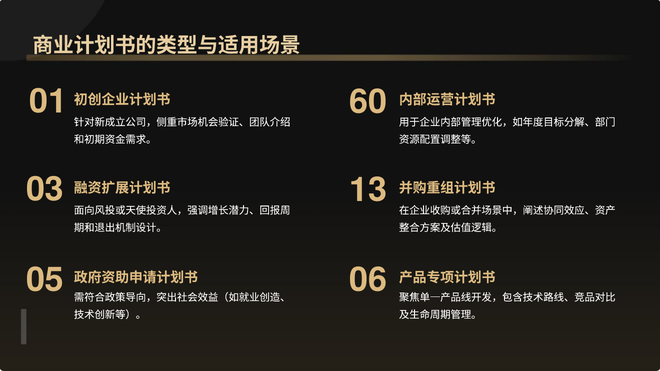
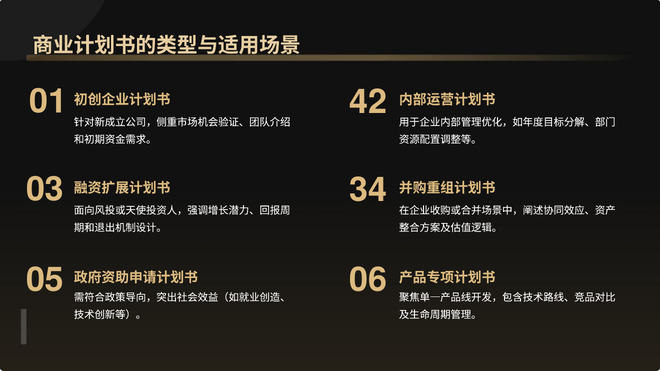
60: 60 -> 42 (368, 102)
13: 13 -> 34 (368, 190)
